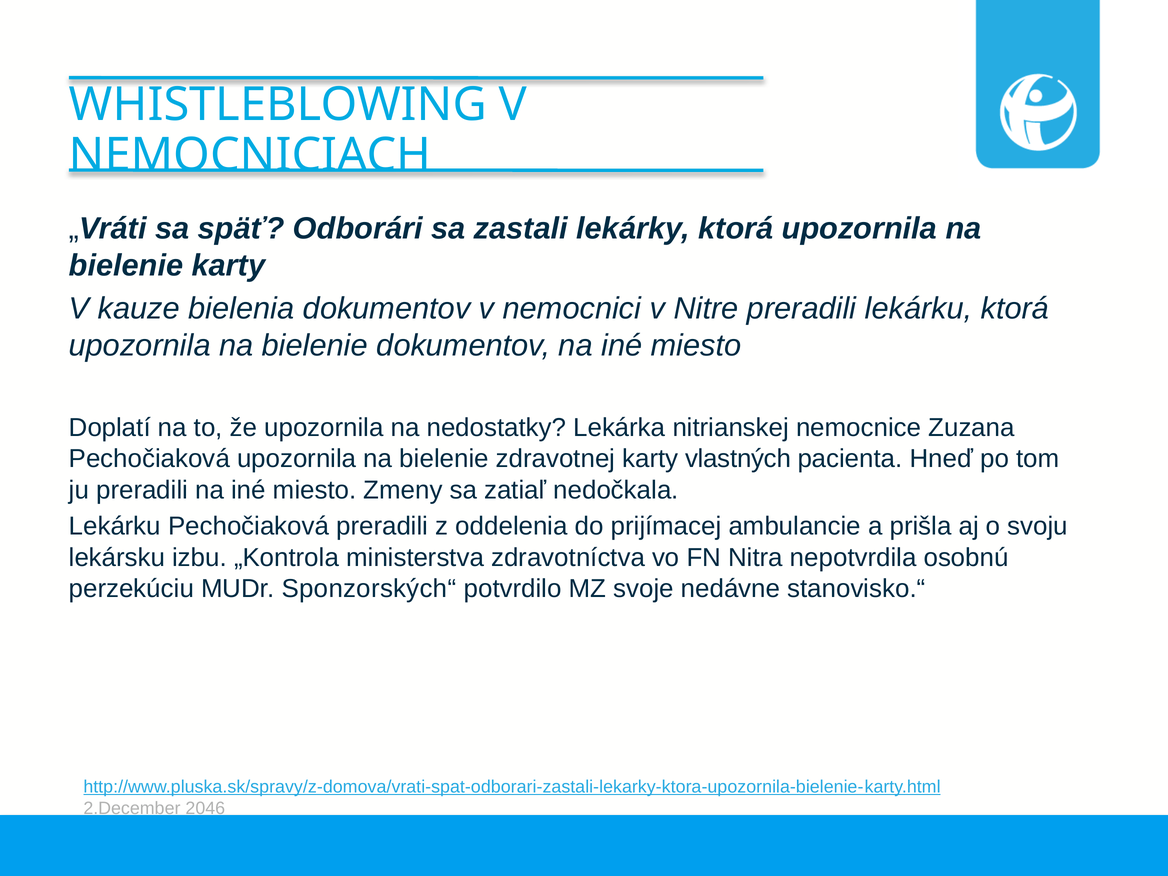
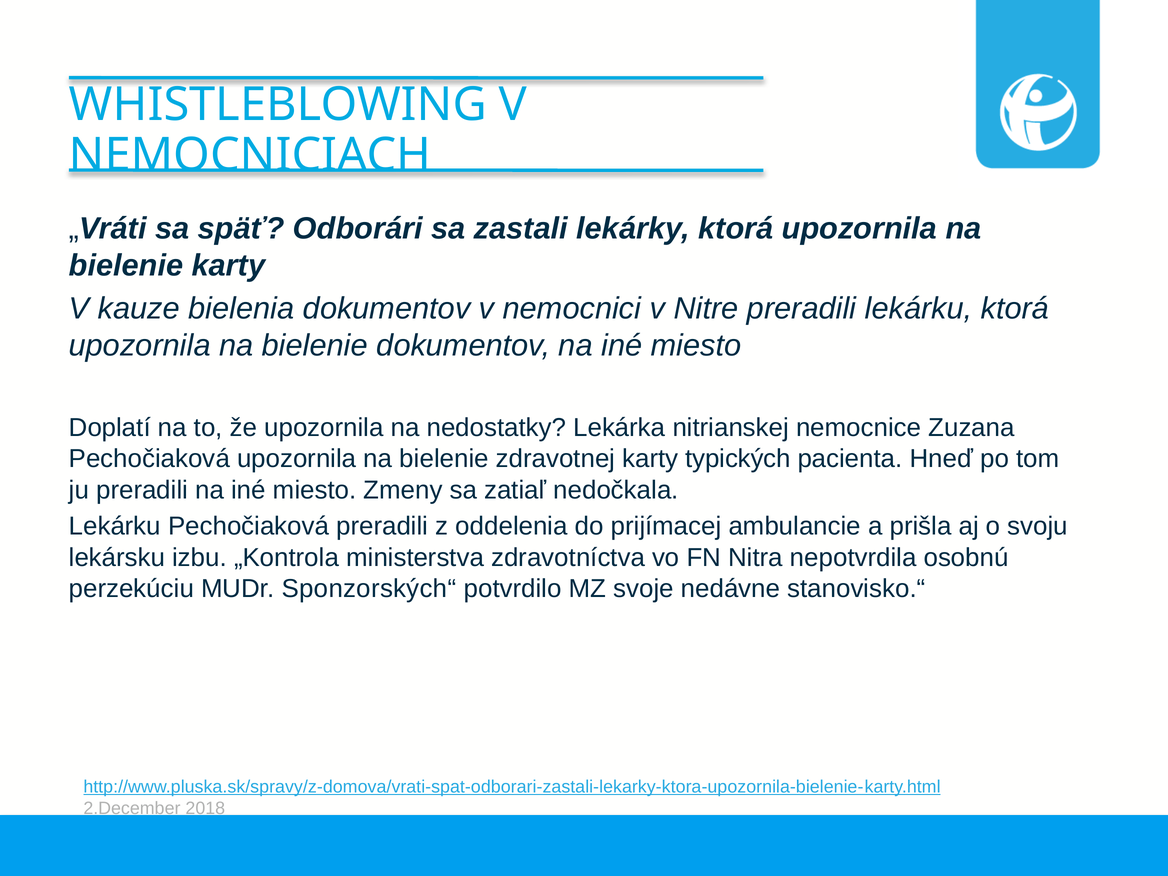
vlastných: vlastných -> typických (738, 459)
2046: 2046 -> 2018 (205, 808)
